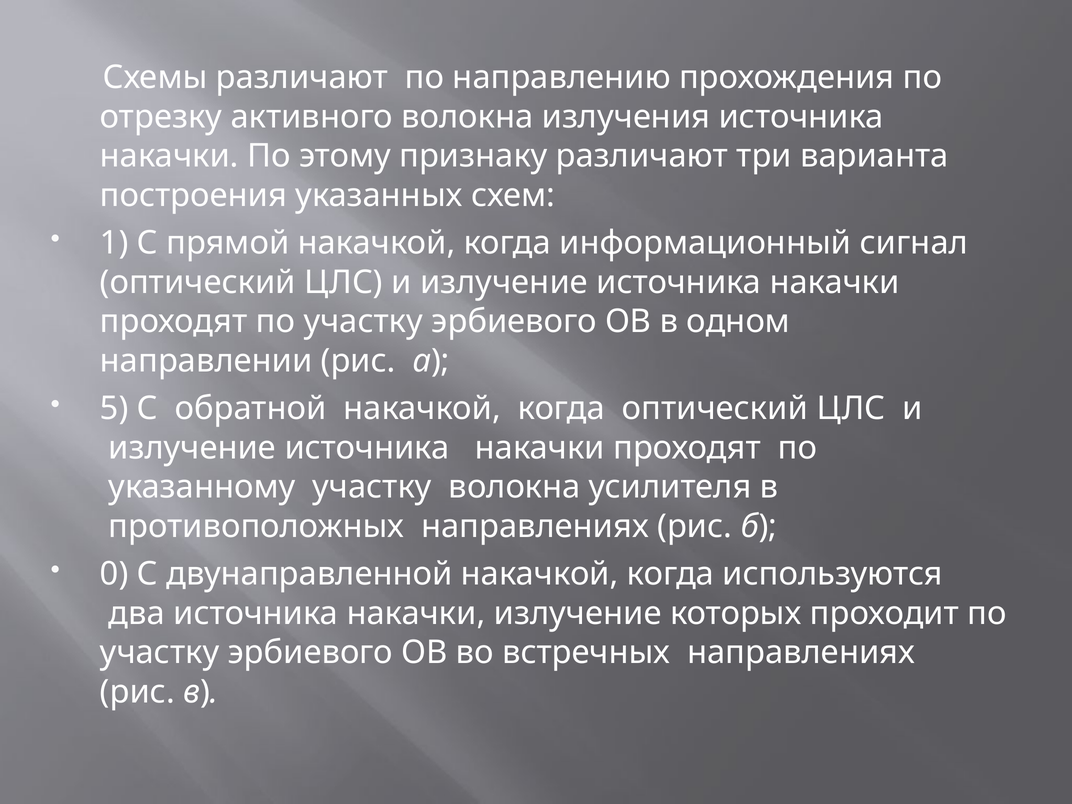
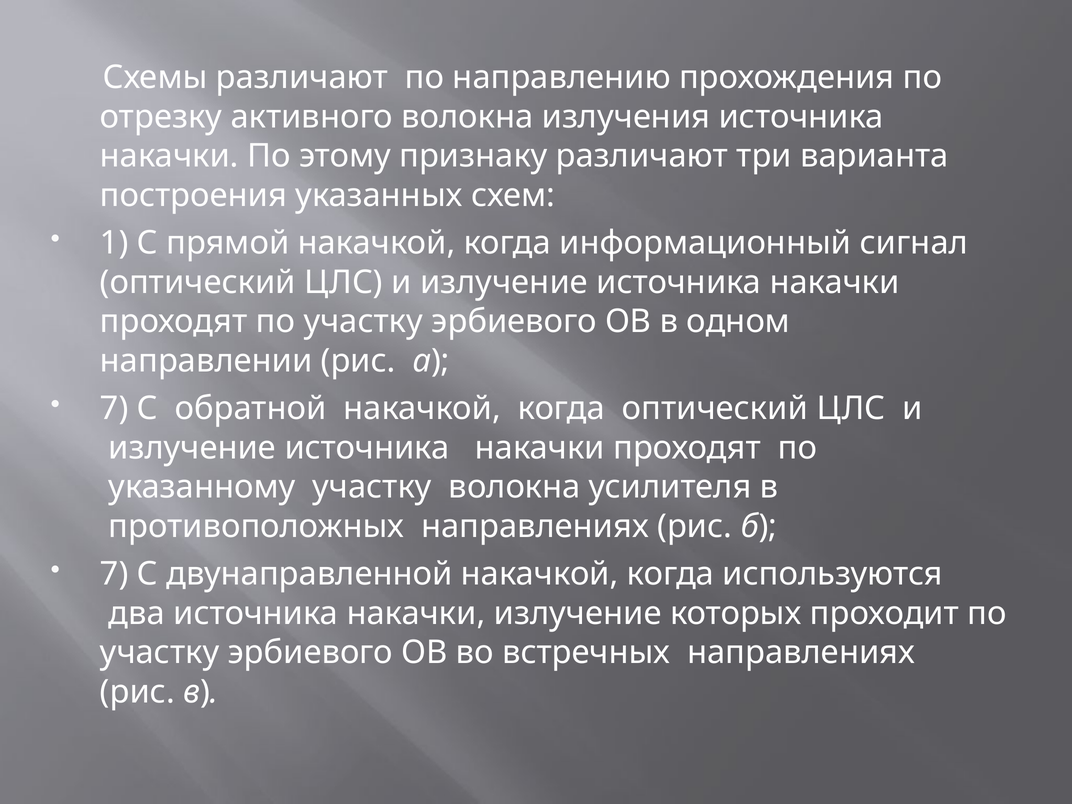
5: 5 -> 7 (114, 409)
0: 0 -> 7 (114, 574)
